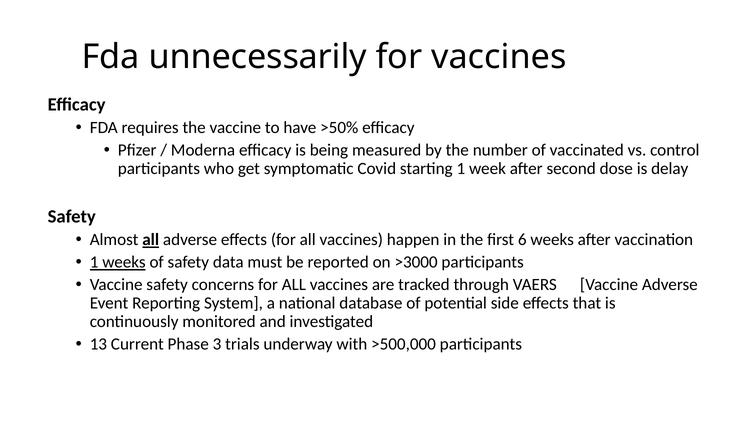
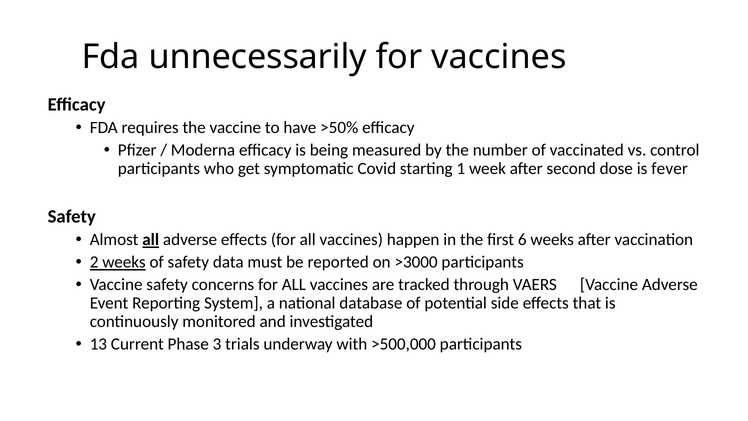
delay: delay -> fever (670, 169)
1: 1 -> 2 (94, 262)
